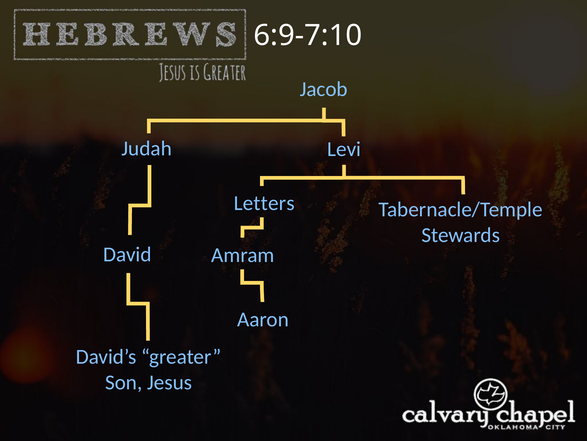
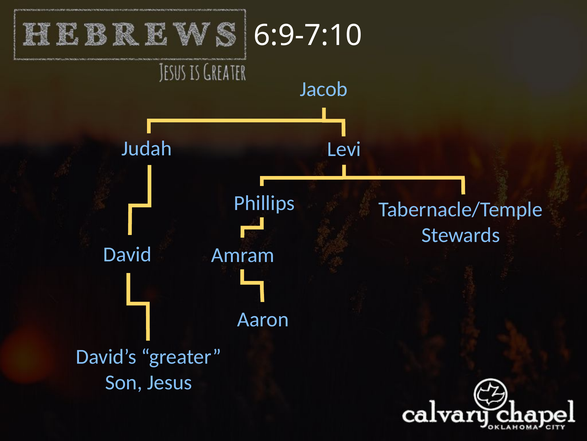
Letters: Letters -> Phillips (264, 203)
